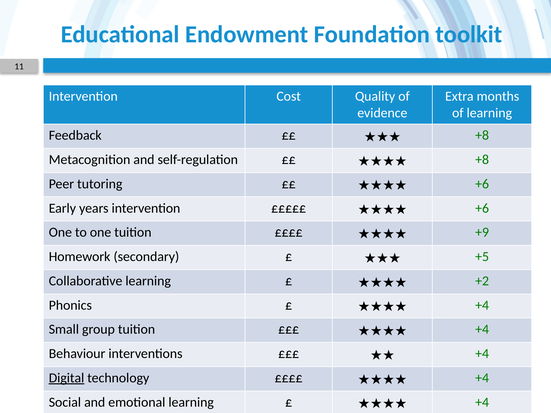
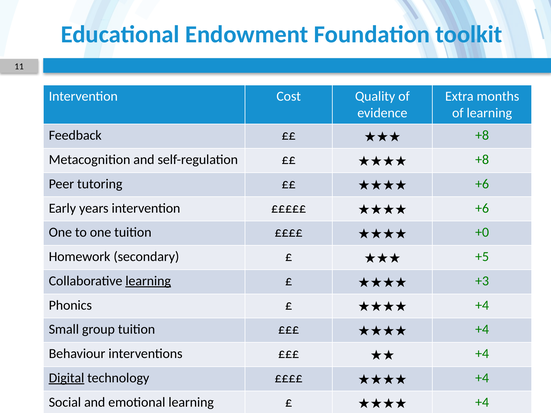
+9: +9 -> +0 (482, 233)
learning underline: none -> present (148, 281)
+2: +2 -> +3 (482, 281)
